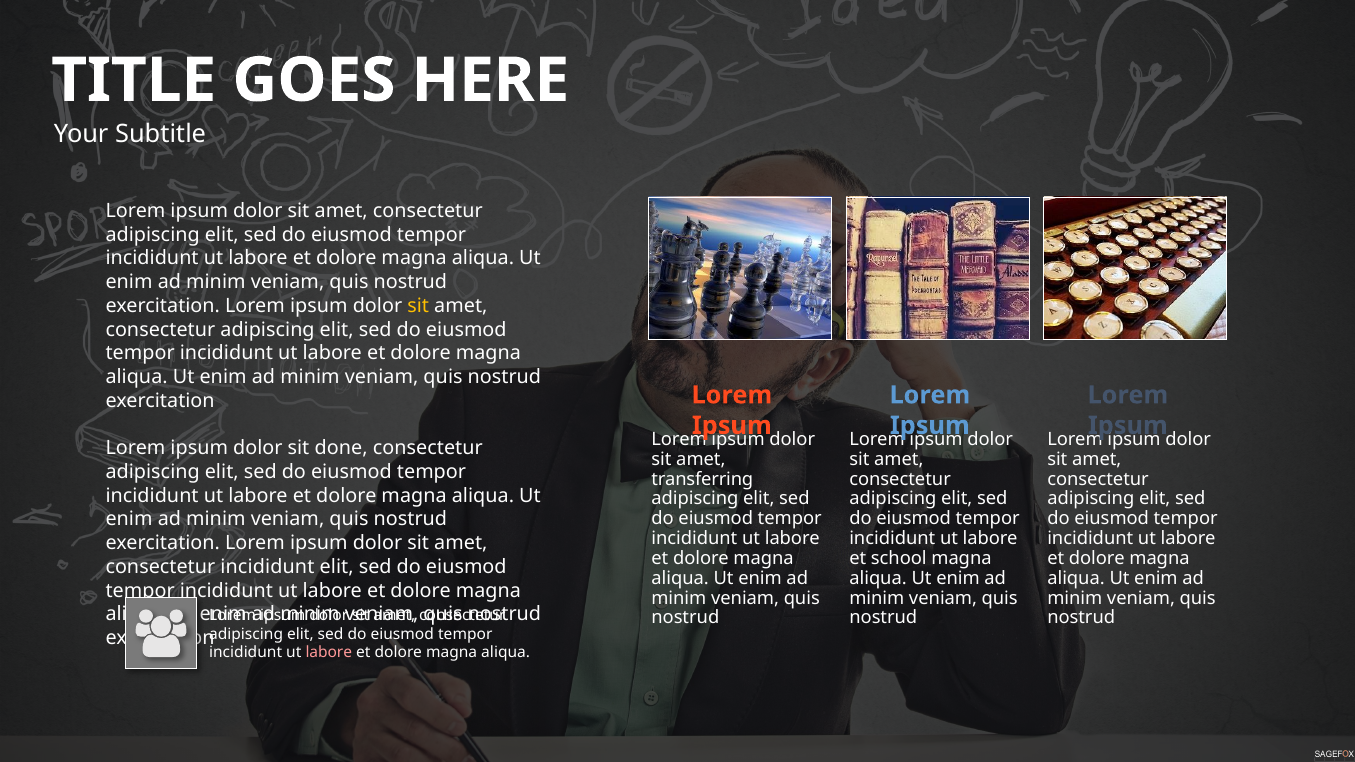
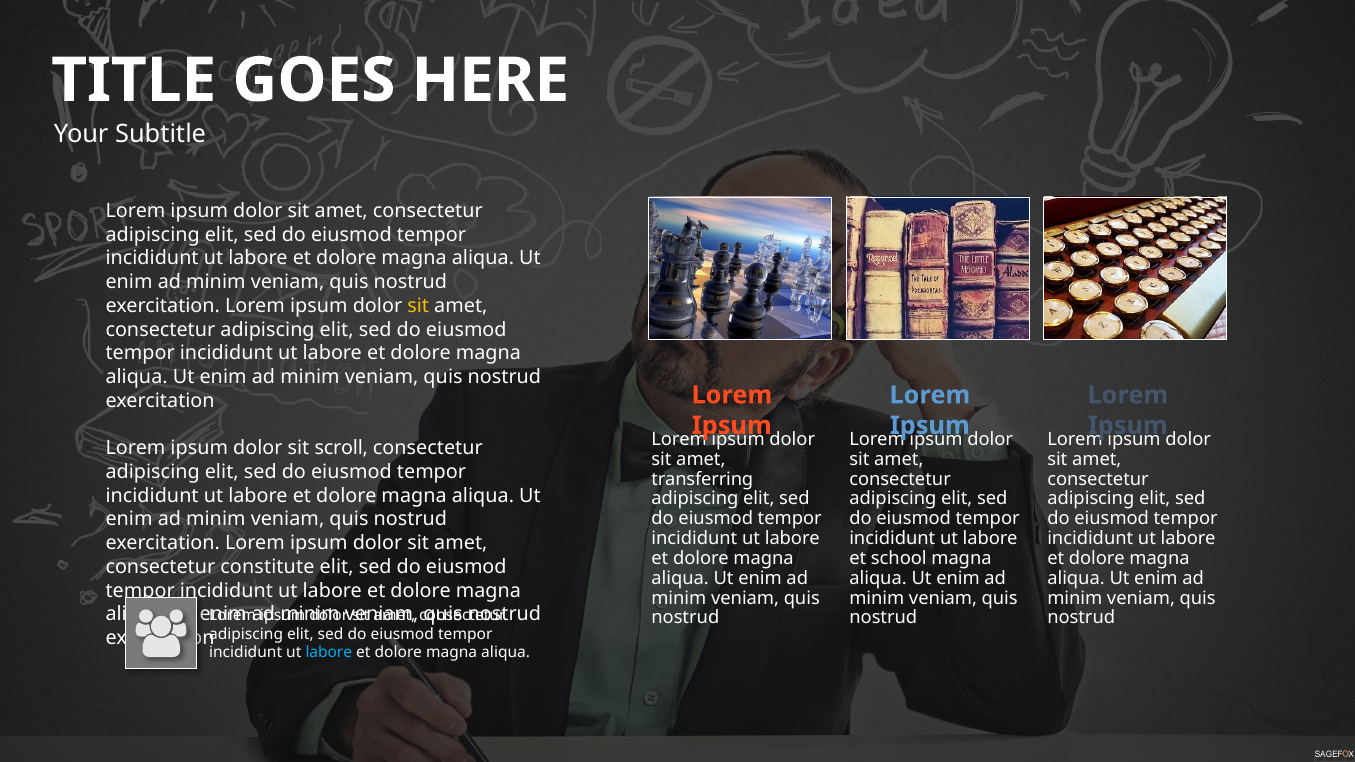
done: done -> scroll (341, 448)
consectetur incididunt: incididunt -> constitute (267, 567)
labore colour: pink -> light blue (329, 653)
